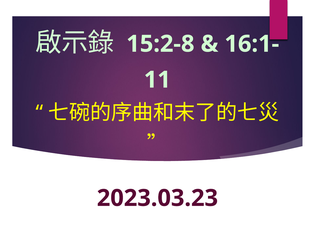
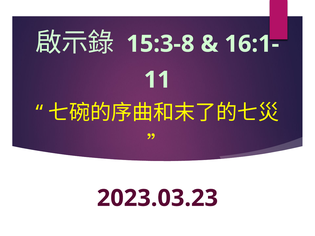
15:2-8: 15:2-8 -> 15:3-8 (160, 44)
